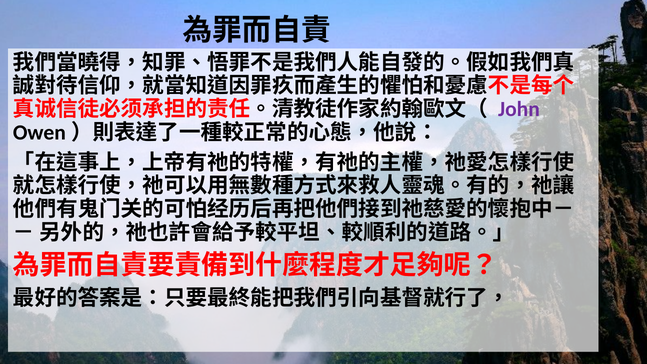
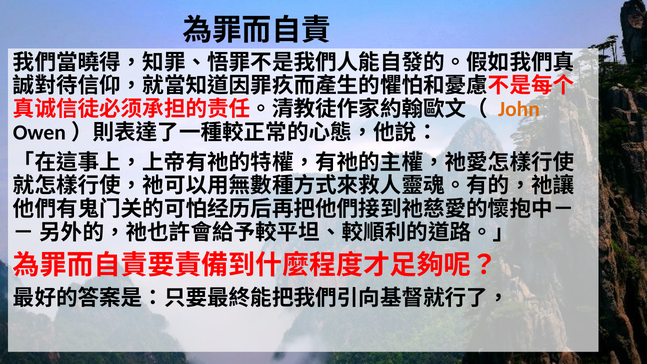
John colour: purple -> orange (519, 109)
